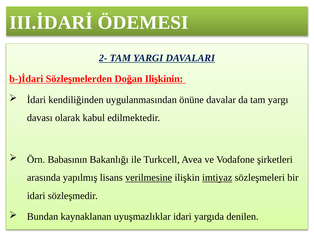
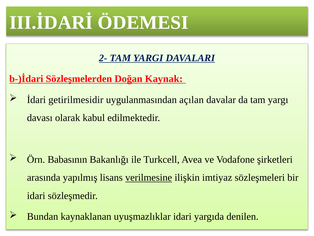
Ilişkinin: Ilişkinin -> Kaynak (164, 79)
kendiliğinden: kendiliğinden -> getirilmesidir (76, 100)
önüne: önüne -> açılan (192, 100)
imtiyaz underline: present -> none (217, 177)
